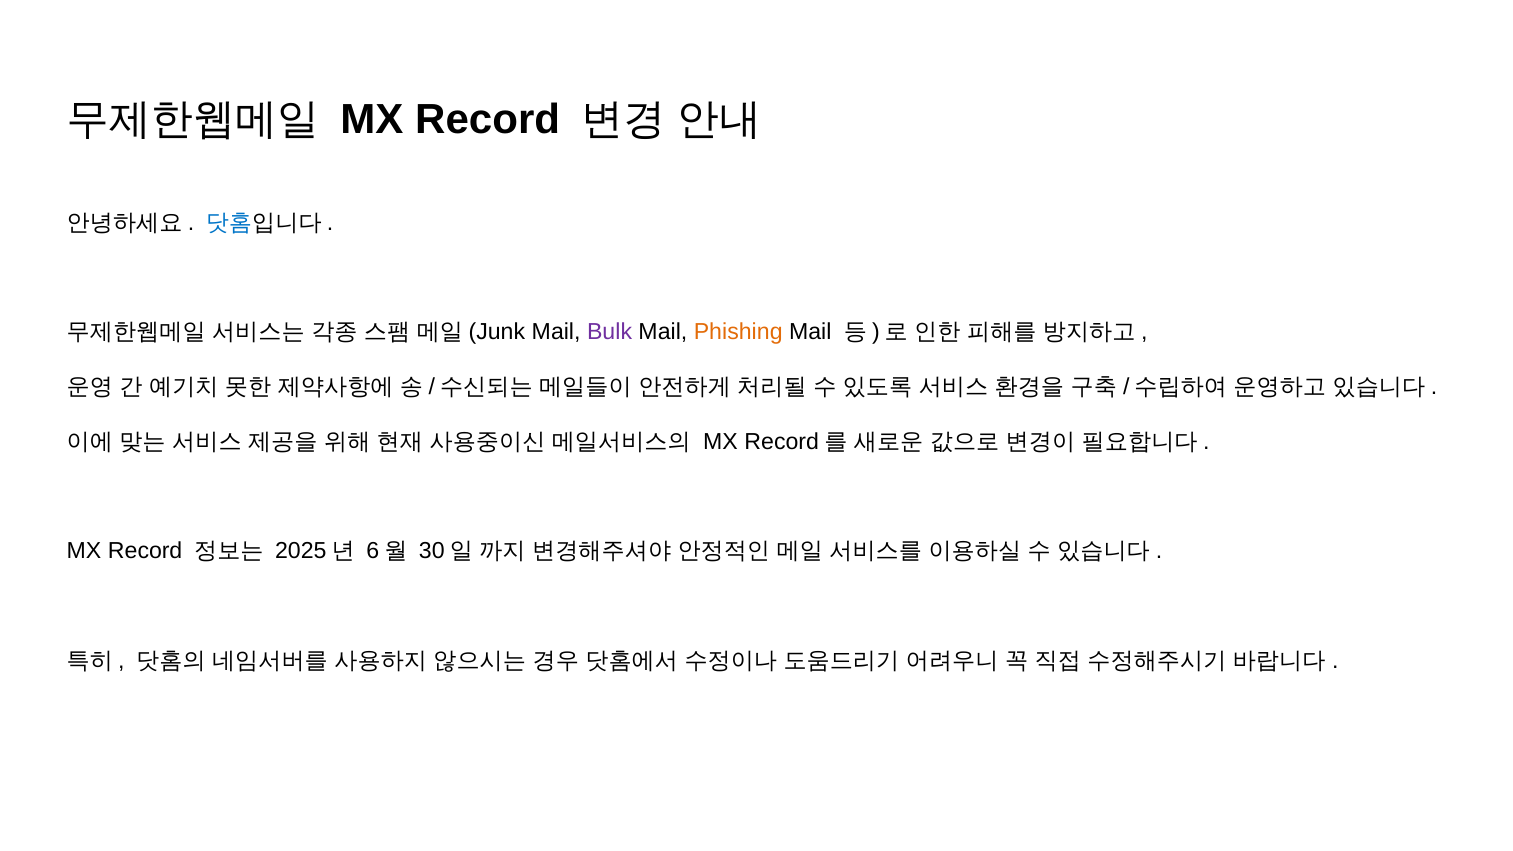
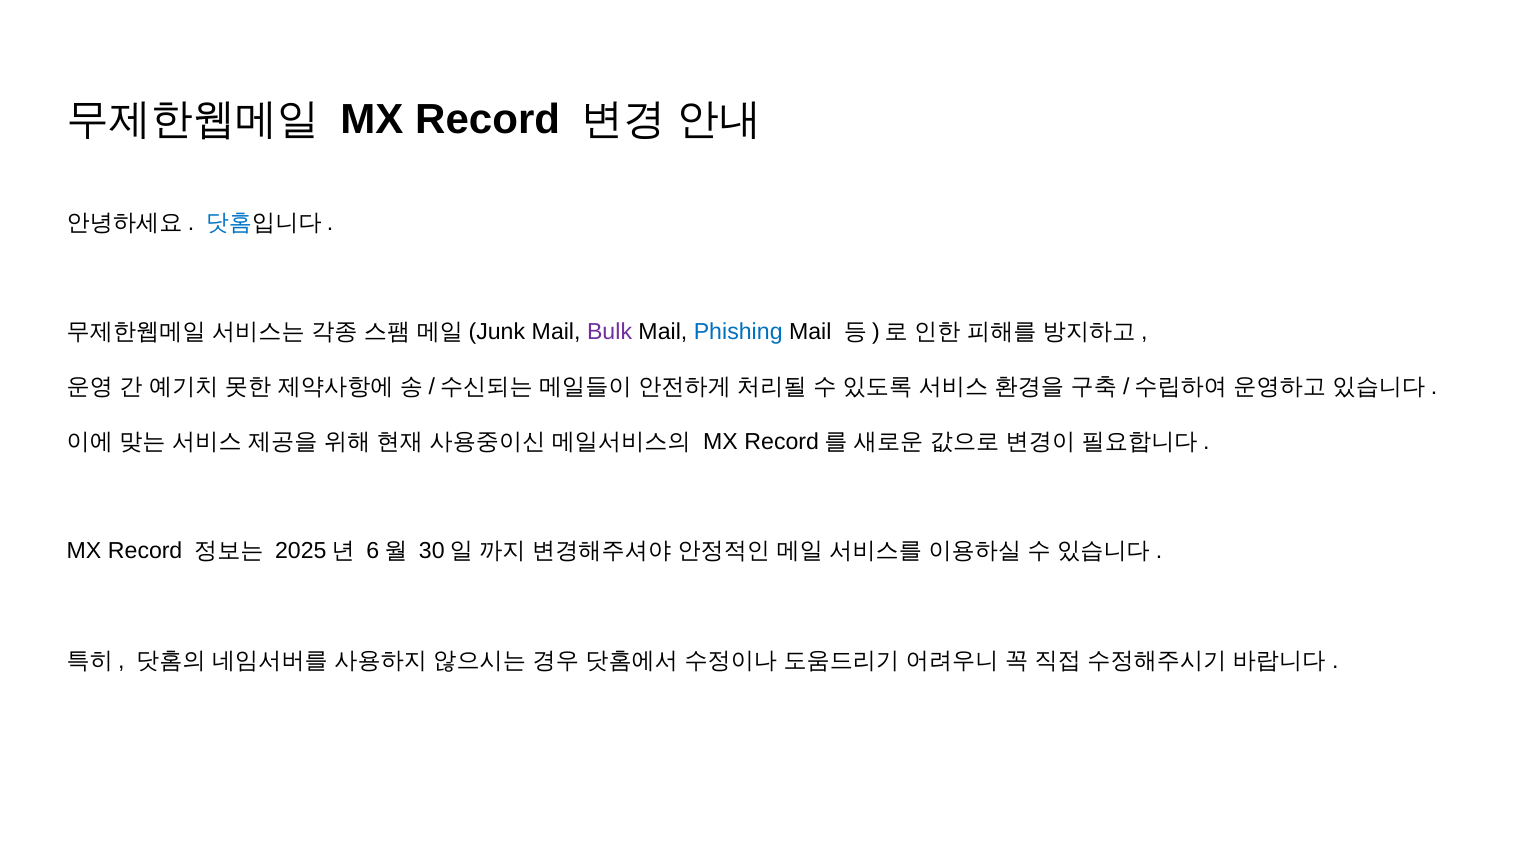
Phishing colour: orange -> blue (738, 332)
